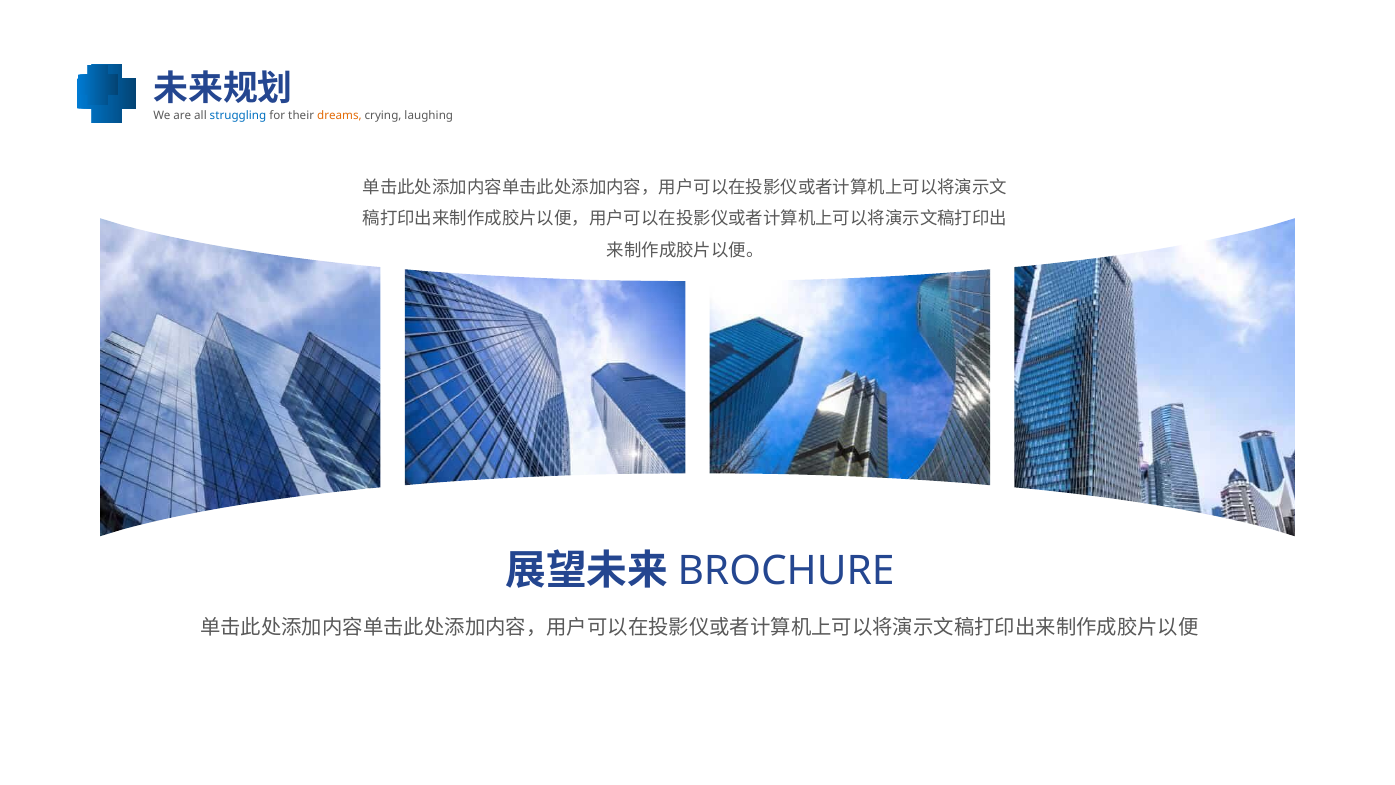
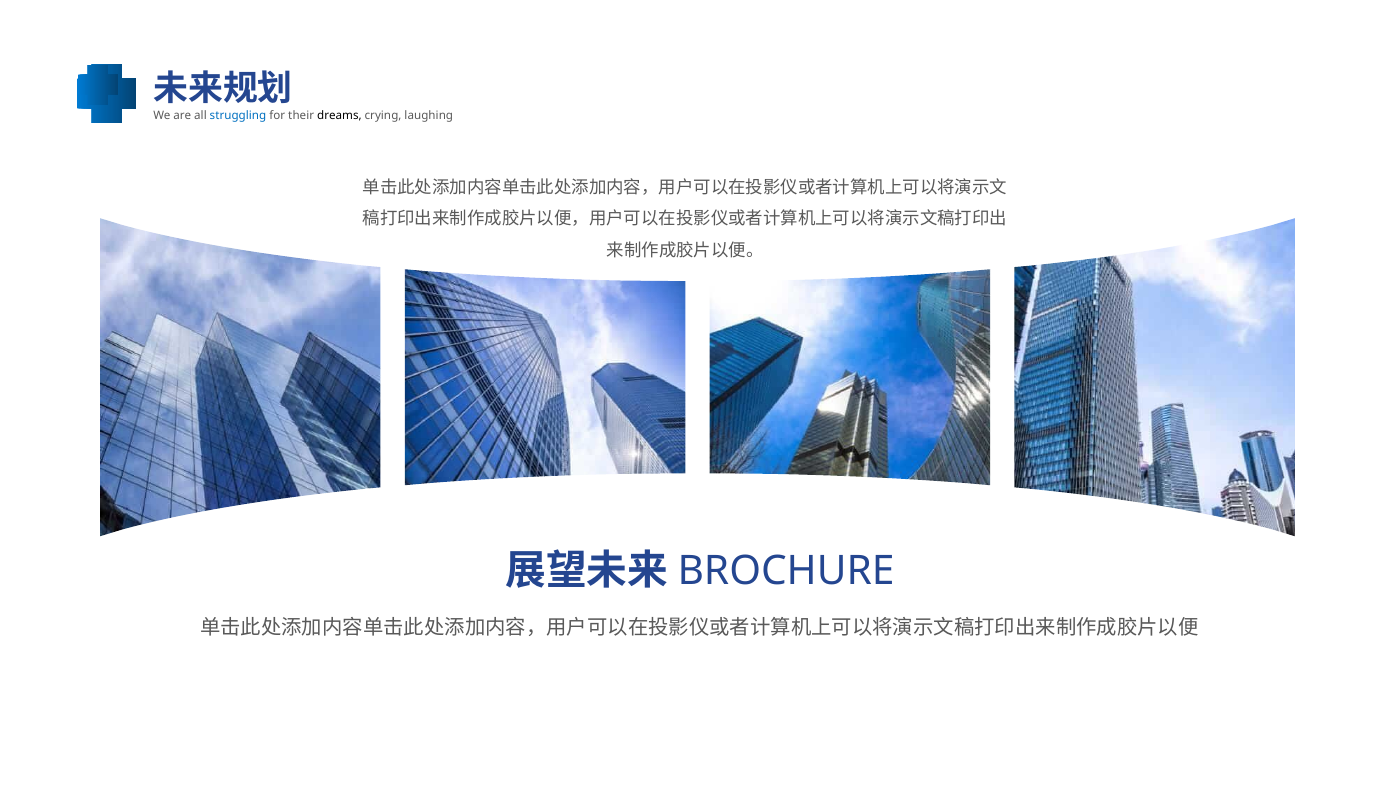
dreams colour: orange -> black (339, 115)
